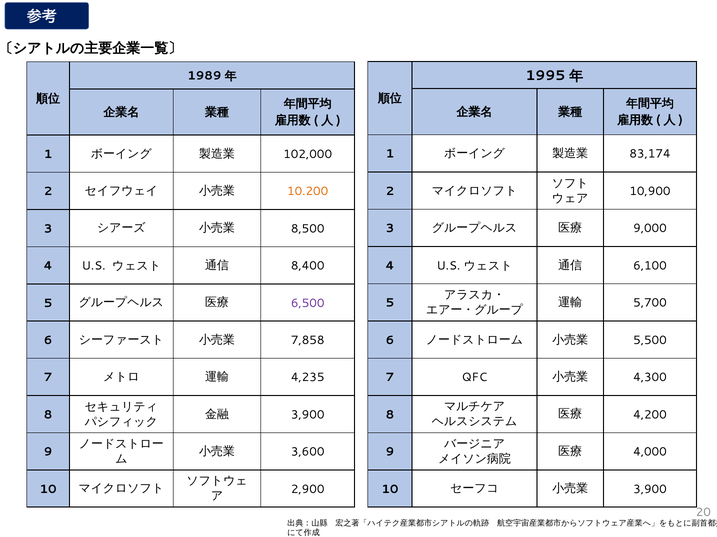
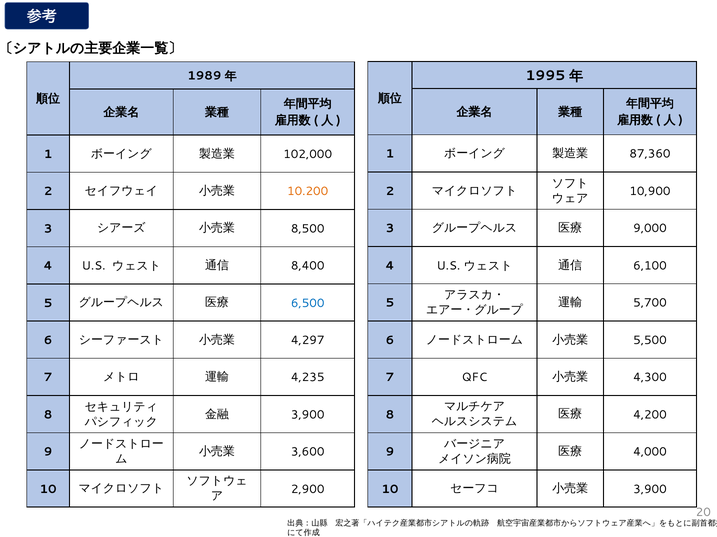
83,174: 83,174 -> 87,360 (650, 154)
6,500 colour: purple -> blue (308, 304)
7,858: 7,858 -> 4,297 (308, 341)
